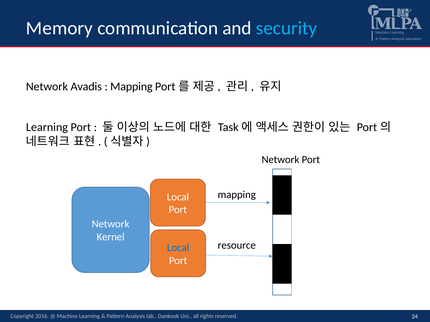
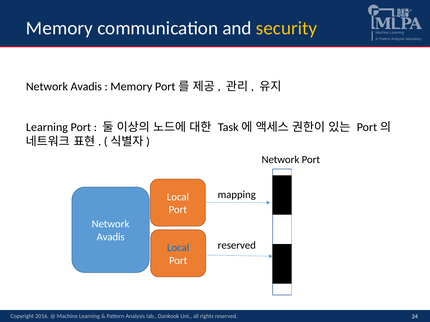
security colour: light blue -> yellow (287, 28)
Mapping: Mapping -> Memory (131, 87)
Kernel: Kernel -> Avadis (111, 237)
resource: resource -> reserved (237, 246)
